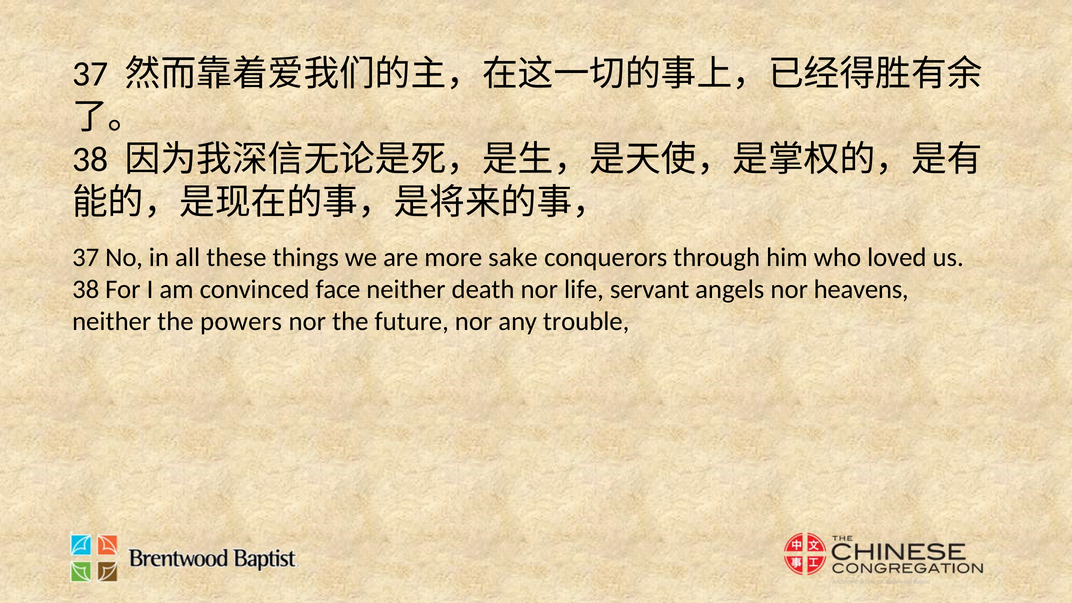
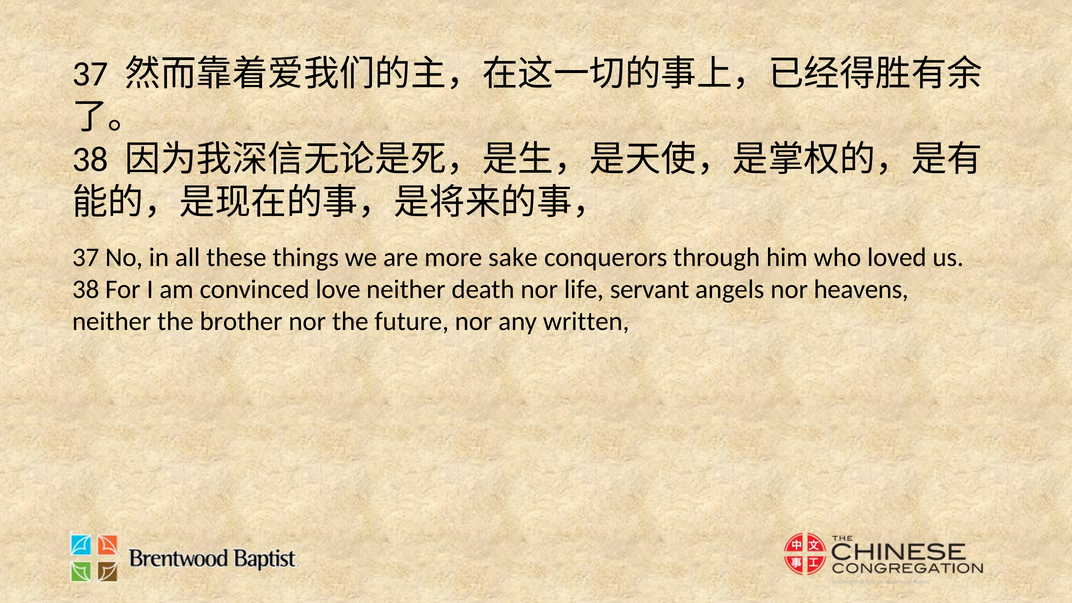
face: face -> love (338, 290)
powers: powers -> brother (241, 322)
trouble: trouble -> written (586, 322)
